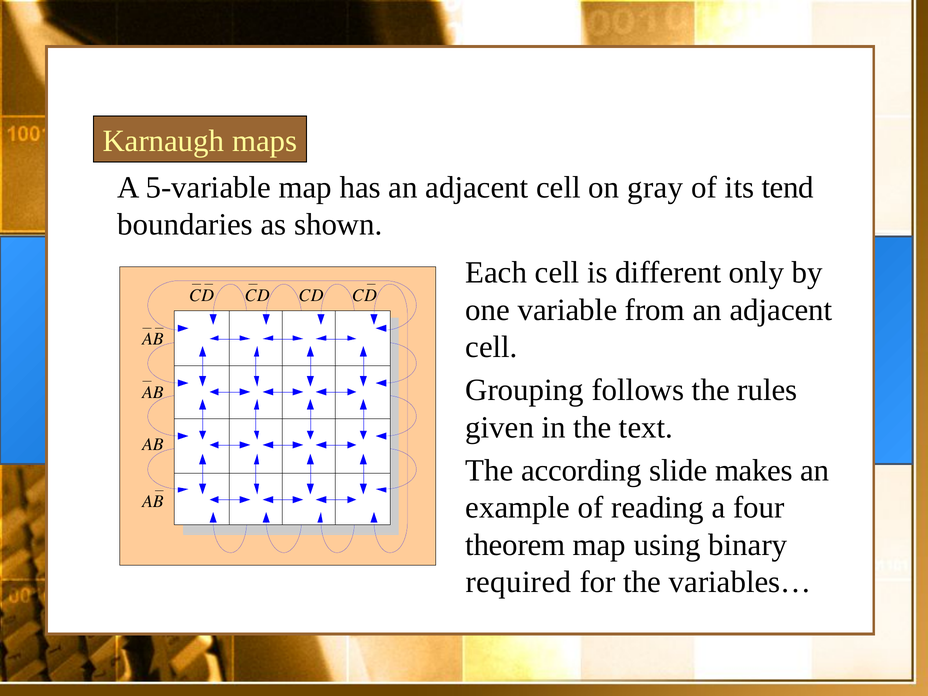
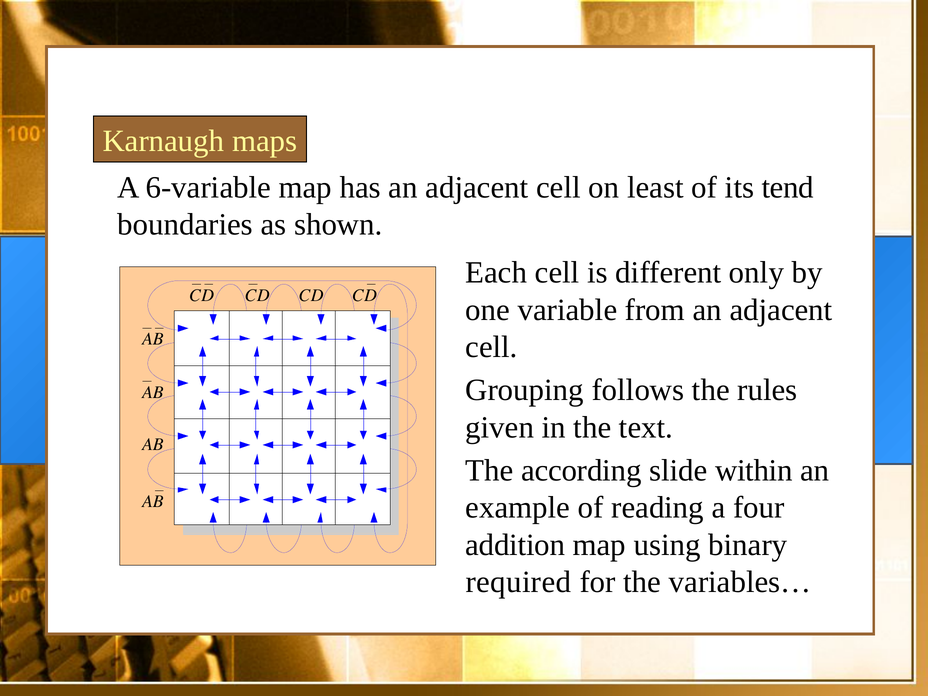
5-variable: 5-variable -> 6-variable (208, 188)
gray: gray -> least (655, 188)
makes: makes -> within (754, 471)
theorem: theorem -> addition (515, 545)
